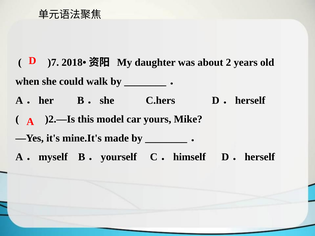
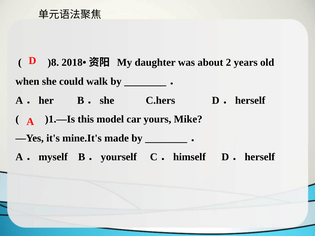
)7: )7 -> )8 (53, 63)
)2.—Is: )2.—Is -> )1.—Is (60, 119)
